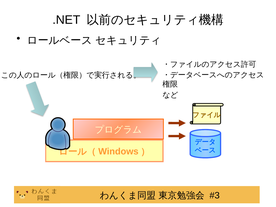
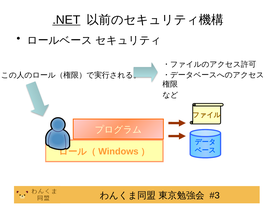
.NET underline: none -> present (66, 20)
